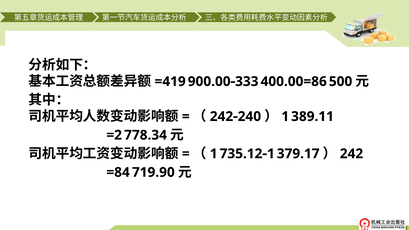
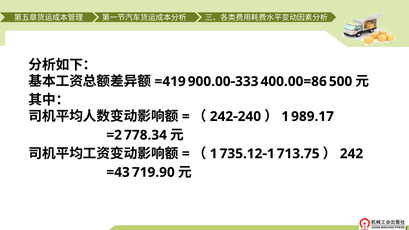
389.11: 389.11 -> 989.17 (313, 116)
379.17: 379.17 -> 713.75 (298, 154)
=84: =84 -> =43 (118, 172)
